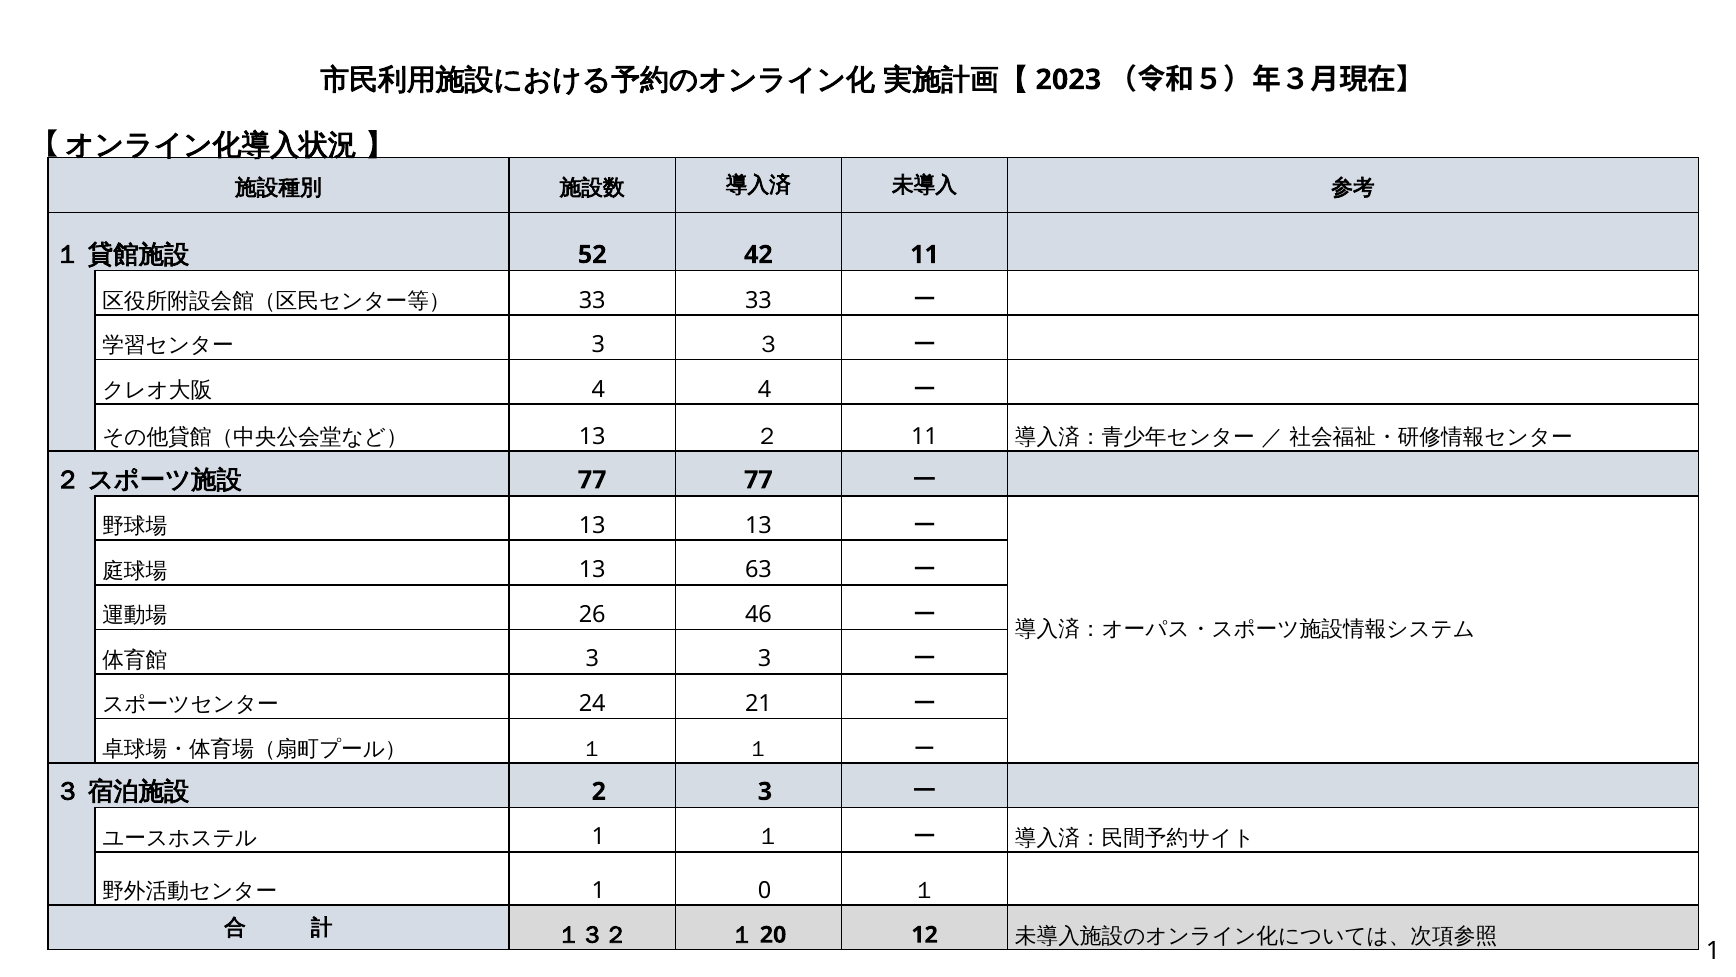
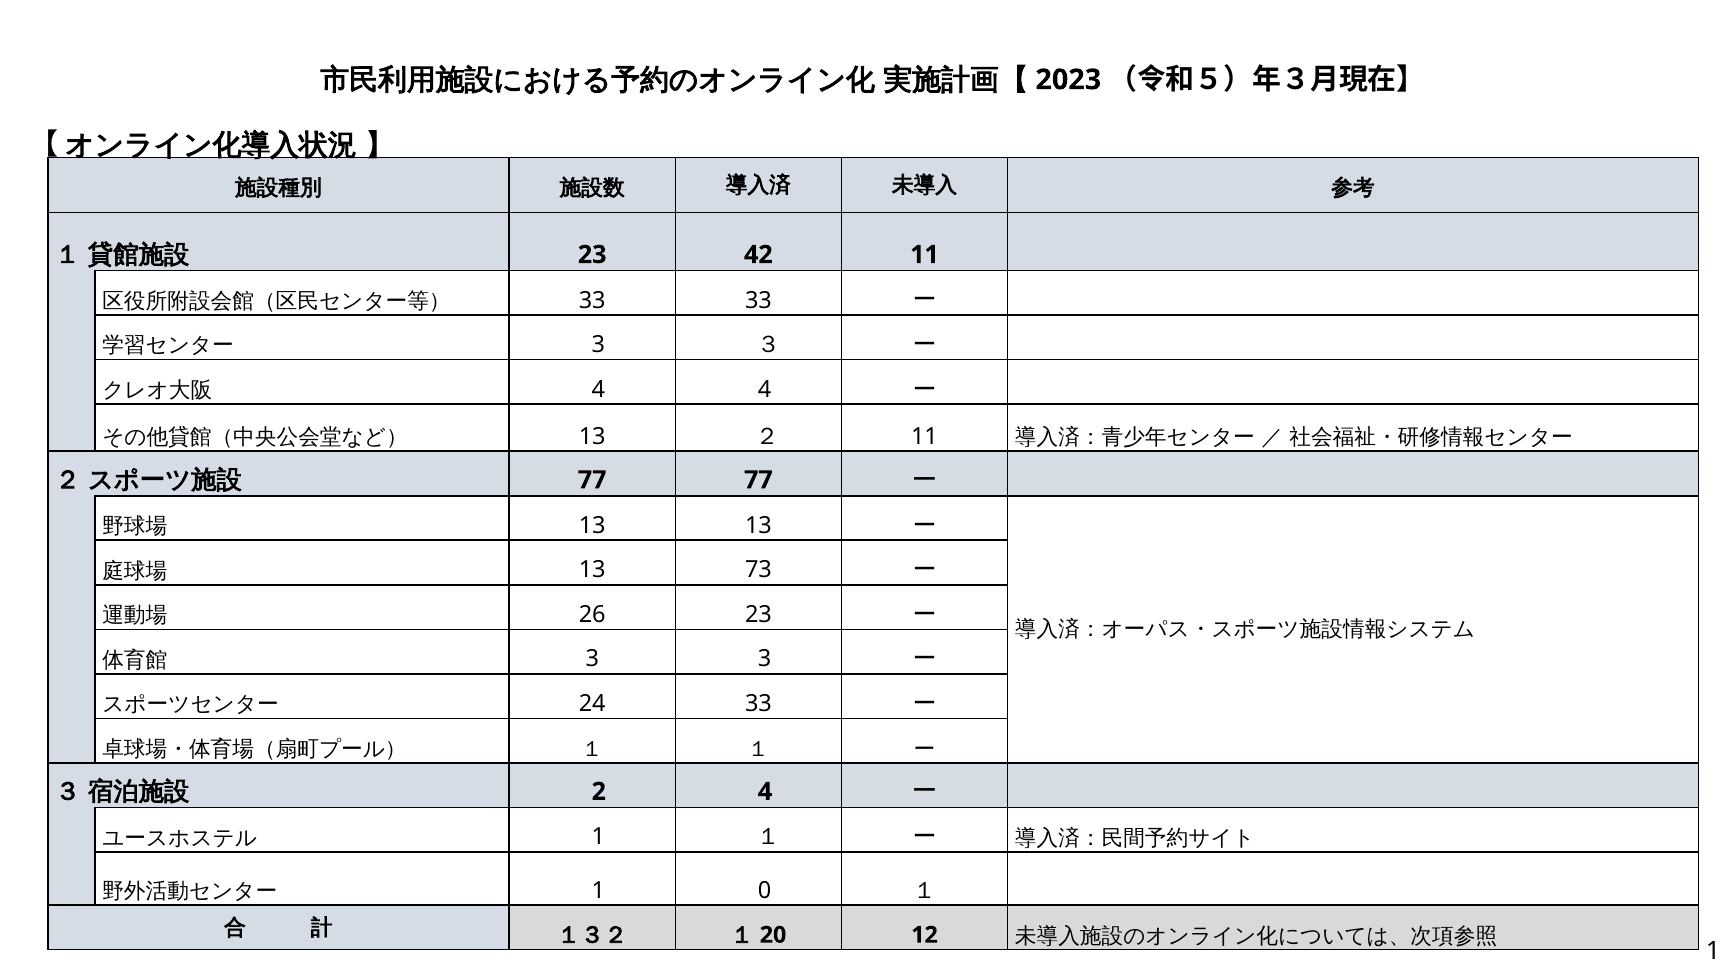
52: 52 -> 23 (592, 255)
63: 63 -> 73 (758, 570)
26 46: 46 -> 23 (758, 614)
24 21: 21 -> 33 (758, 703)
2 3: 3 -> 4 (765, 791)
